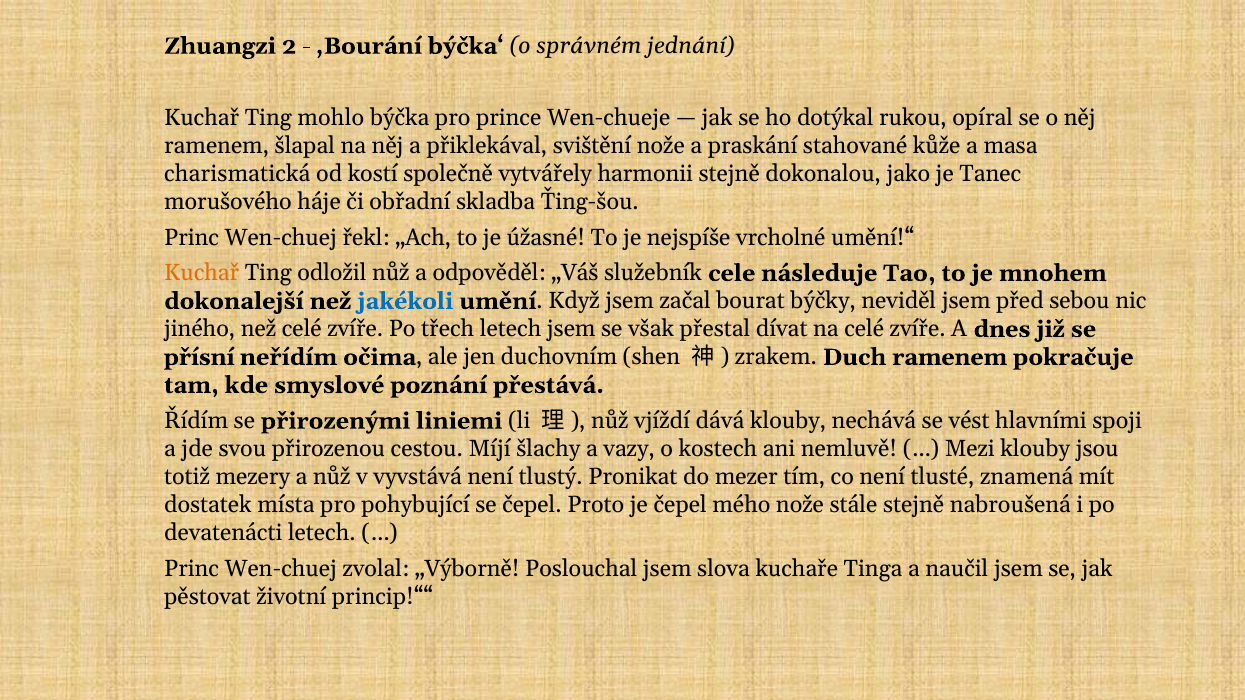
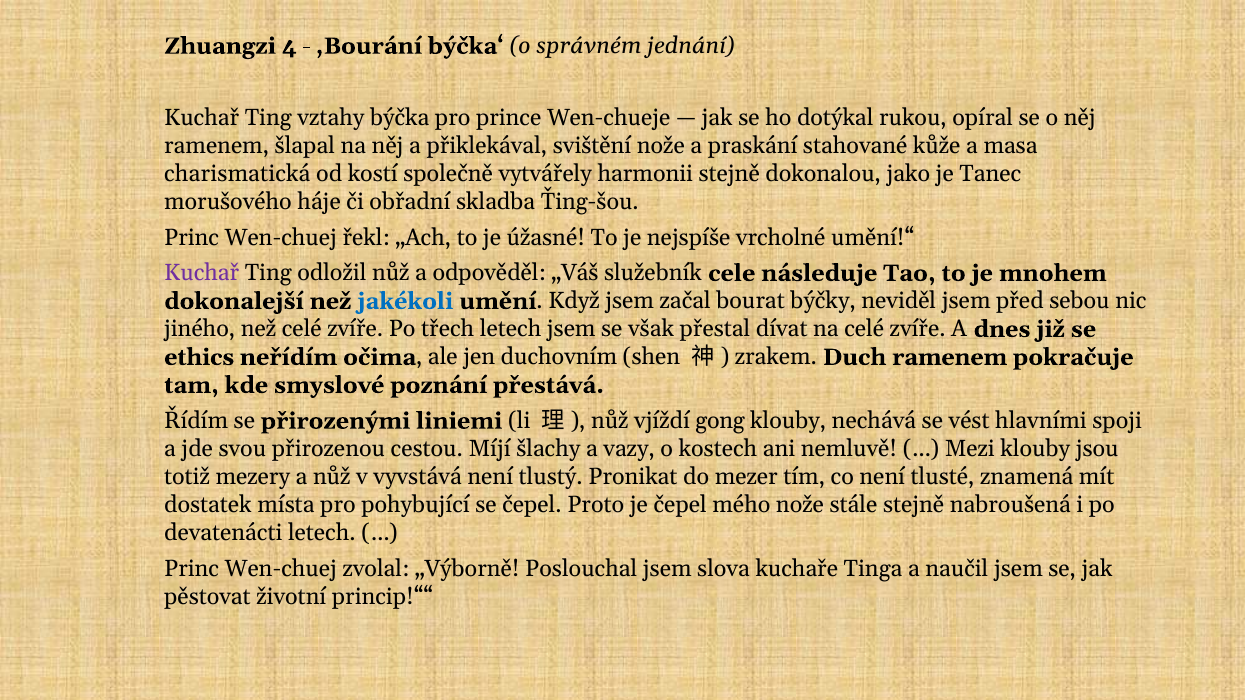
2: 2 -> 4 (289, 46)
mohlo: mohlo -> vztahy (331, 118)
Kuchař colour: orange -> purple (202, 273)
přísní: přísní -> ethics (199, 357)
dává: dává -> gong (720, 421)
